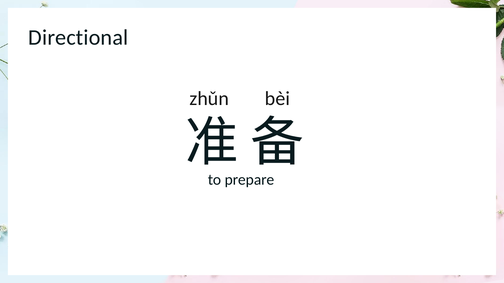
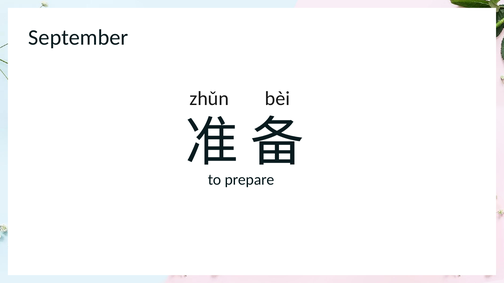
Directional: Directional -> September (78, 37)
